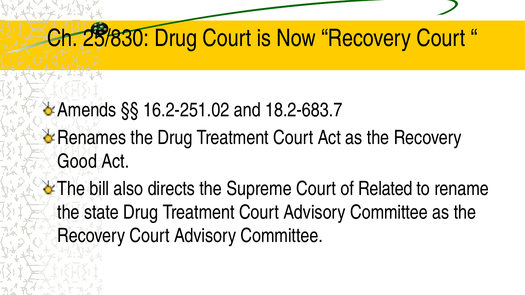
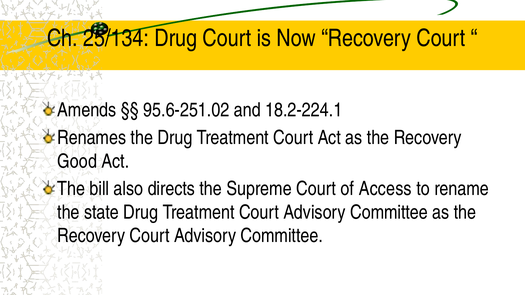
25/830: 25/830 -> 25/134 (116, 38)
16.2-251.02: 16.2-251.02 -> 95.6-251.02 (186, 110)
18.2-683.7: 18.2-683.7 -> 18.2-224.1 (304, 110)
Related: Related -> Access (385, 189)
